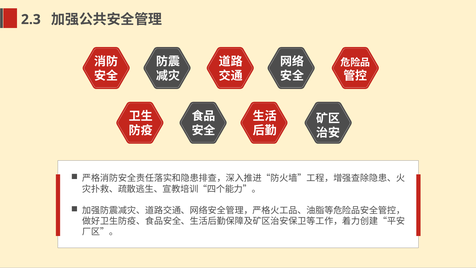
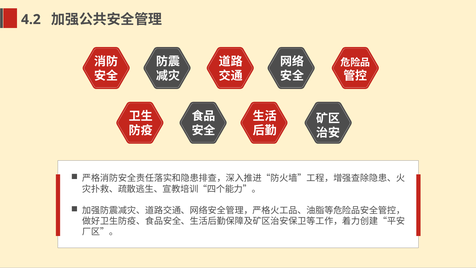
2.3: 2.3 -> 4.2 (31, 19)
